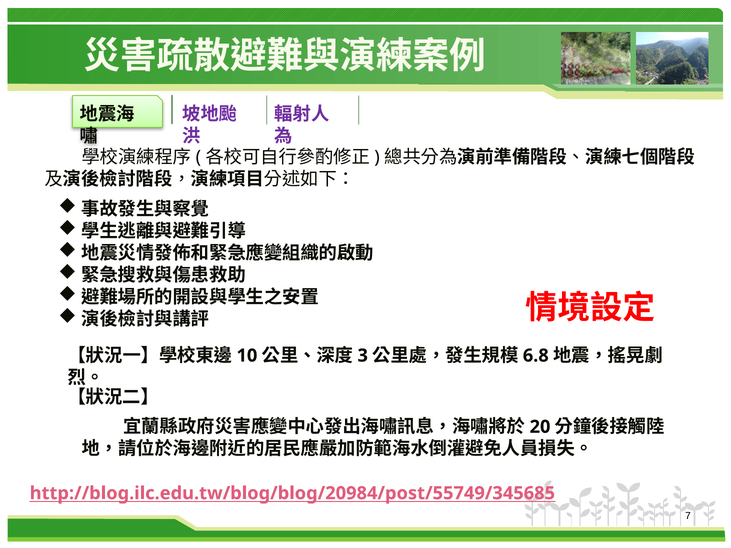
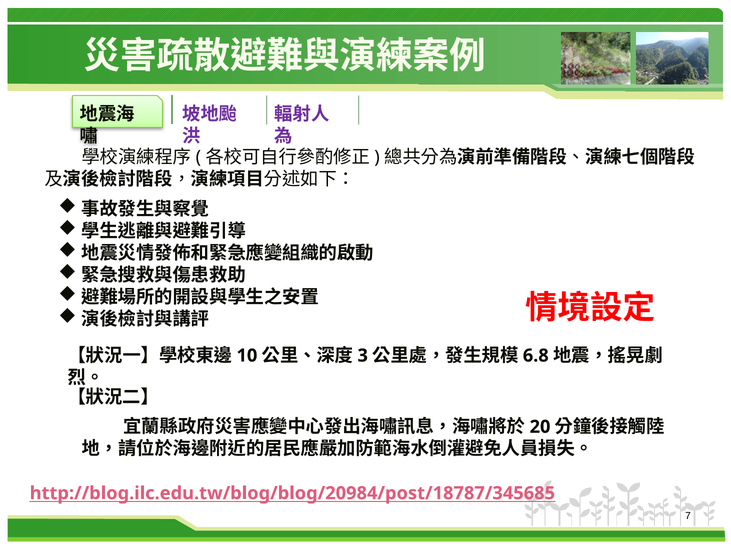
http://blog.ilc.edu.tw/blog/blog/20984/post/55749/345685: http://blog.ilc.edu.tw/blog/blog/20984/post/55749/345685 -> http://blog.ilc.edu.tw/blog/blog/20984/post/18787/345685 (292, 493)
